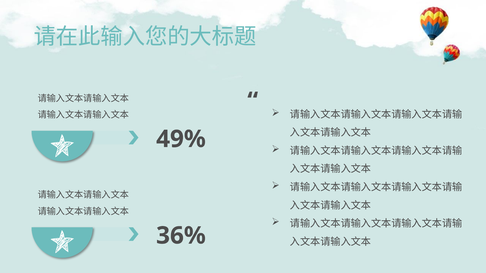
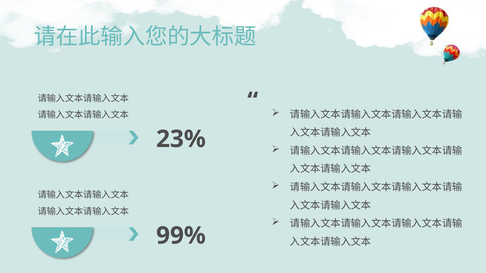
49%: 49% -> 23% (181, 139)
36%: 36% -> 99% (181, 236)
